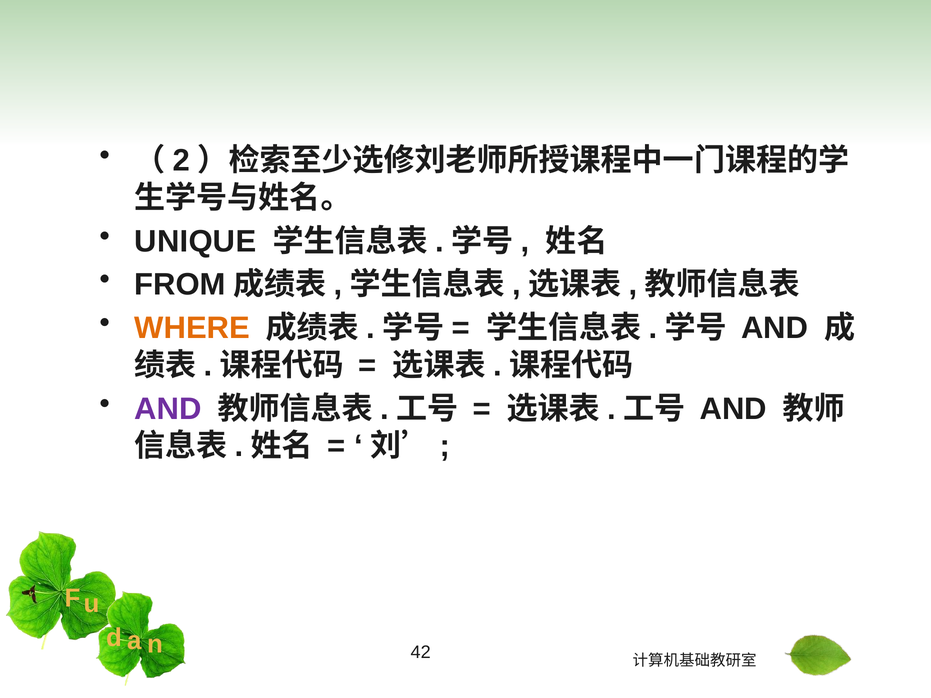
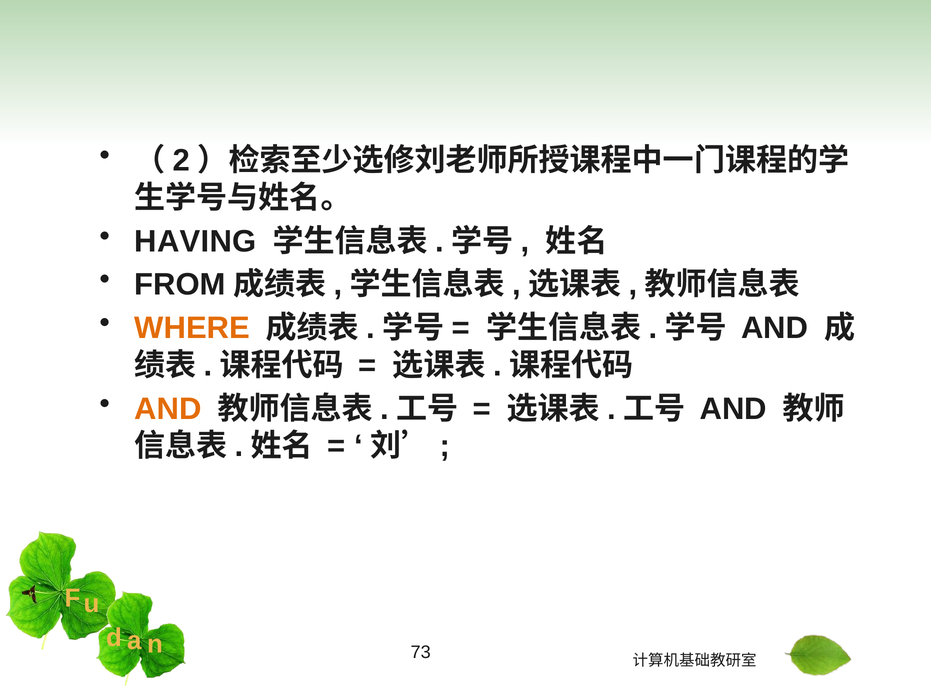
UNIQUE: UNIQUE -> HAVING (195, 241)
AND colour: purple -> orange (168, 409)
42: 42 -> 73 (421, 653)
